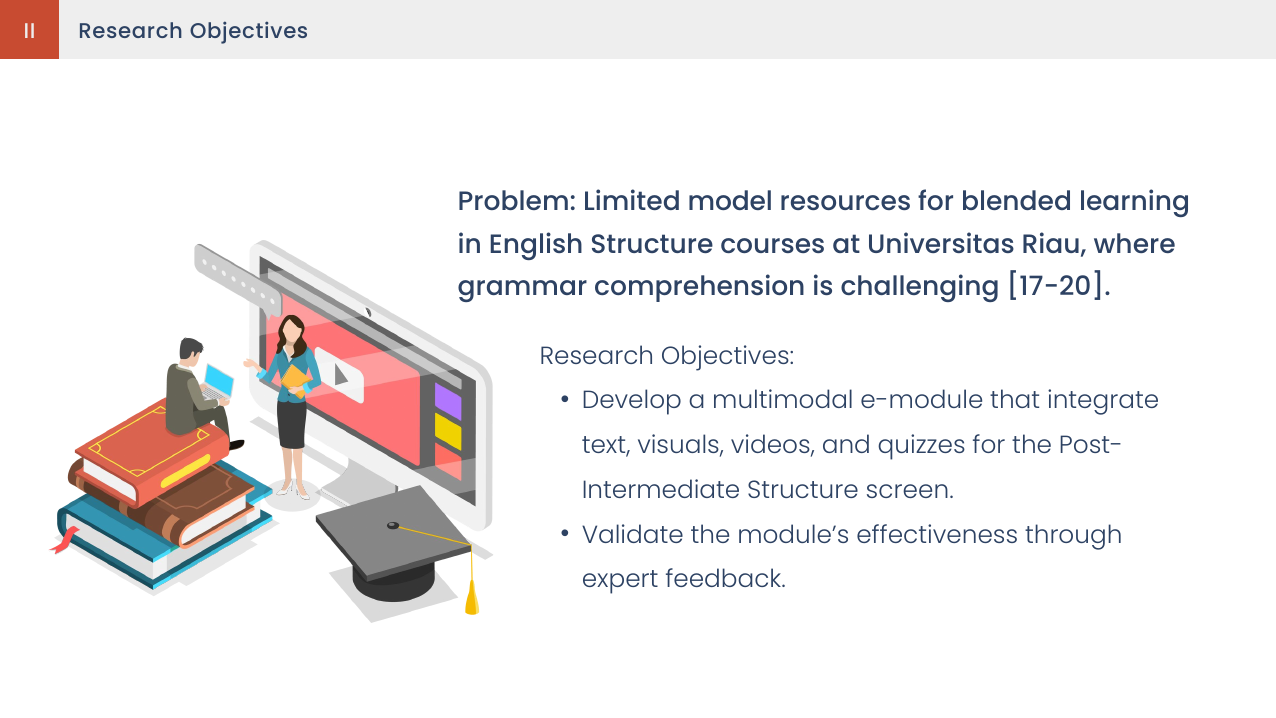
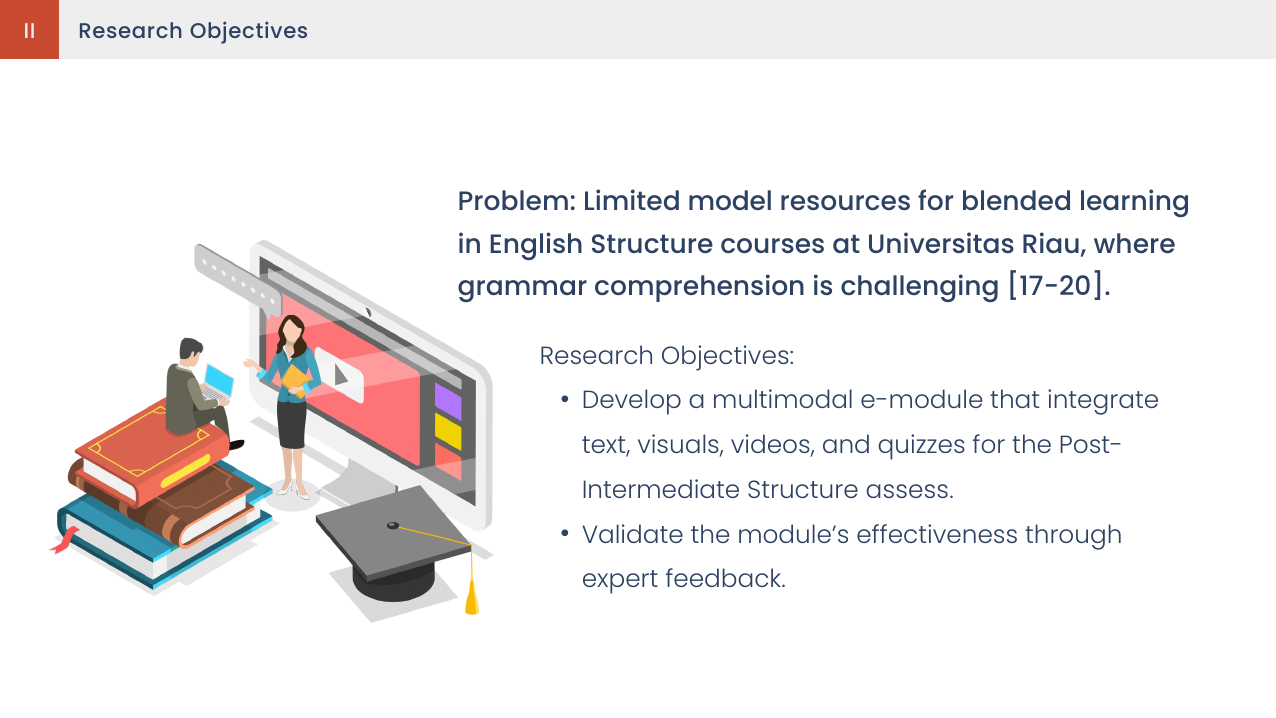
screen: screen -> assess (910, 490)
